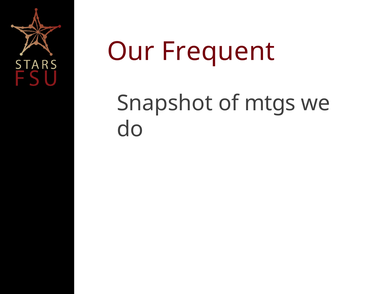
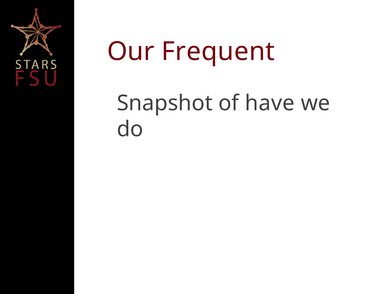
mtgs: mtgs -> have (270, 103)
